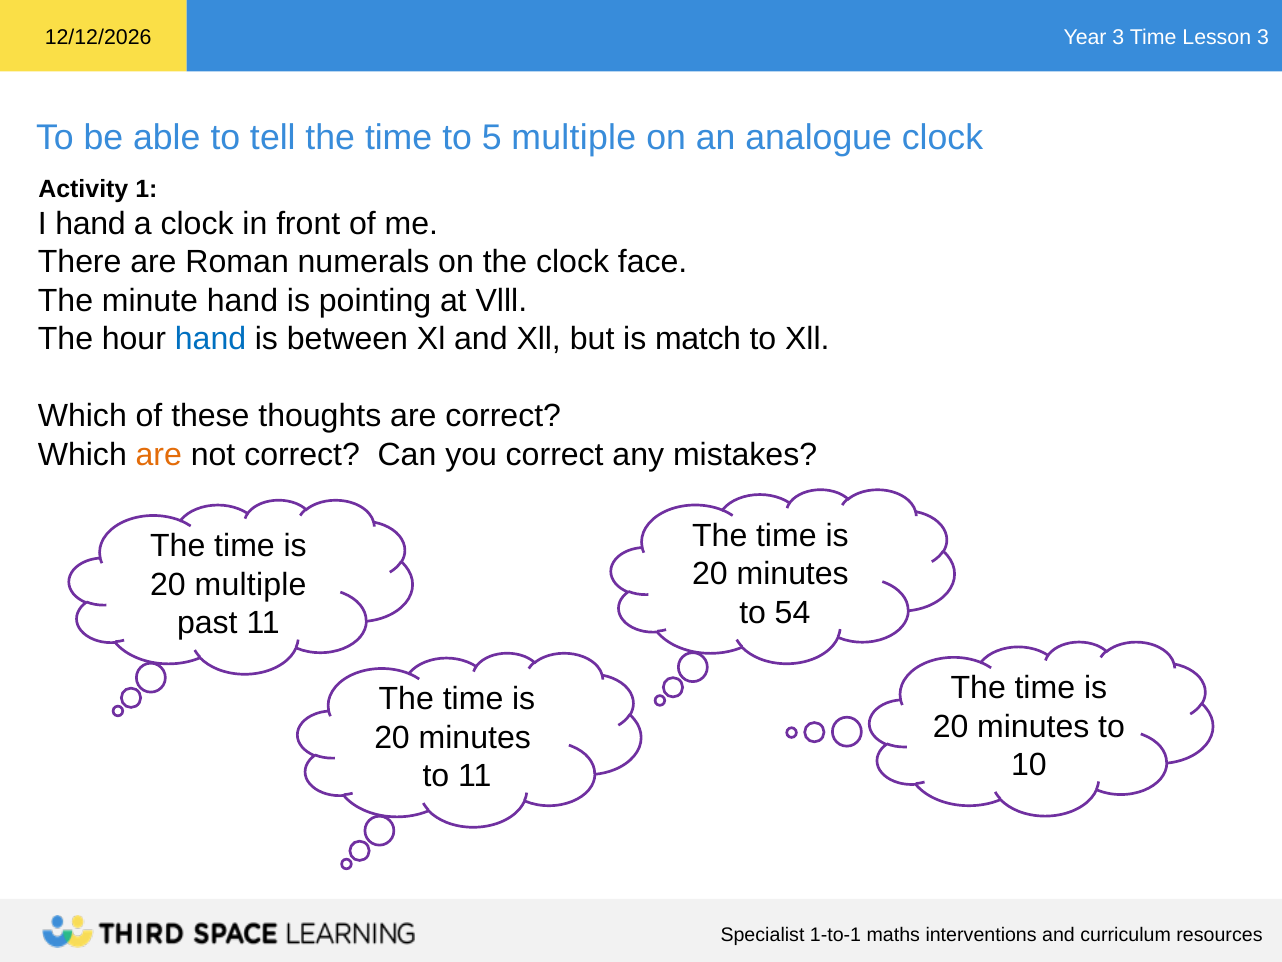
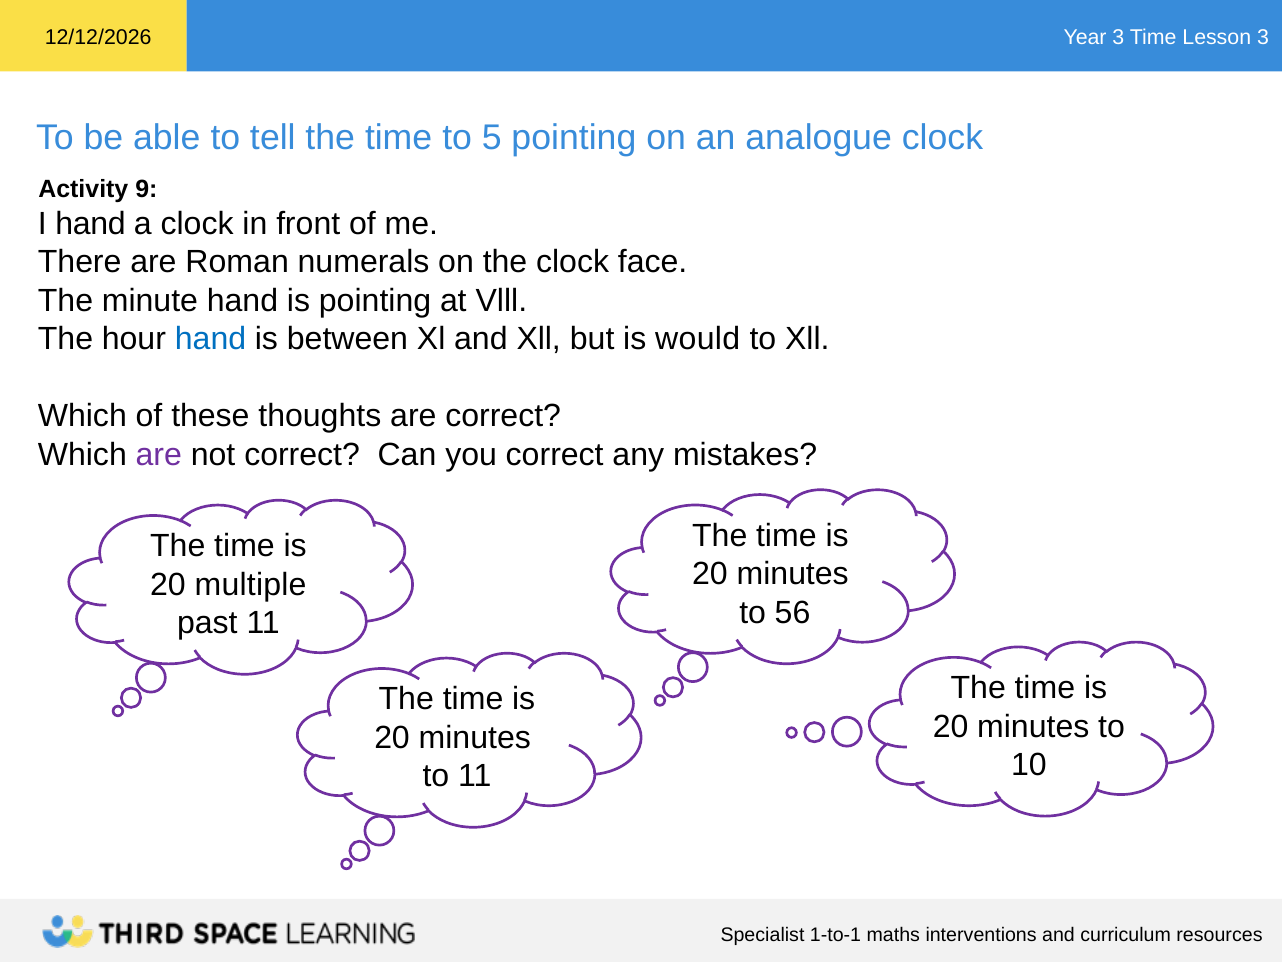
multiple: multiple -> pointing (574, 138)
1: 1 -> 9 (146, 189)
match: match -> would (698, 339)
are colour: orange -> purple (159, 454)
54: 54 -> 56 (793, 612)
